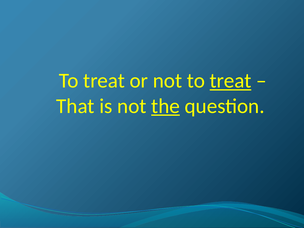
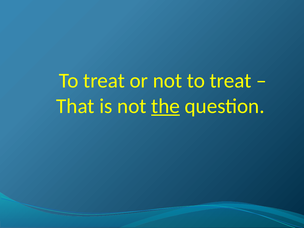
treat underline: present -> none (231, 81)
